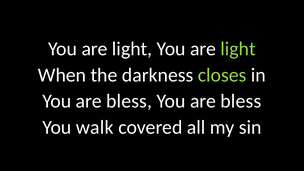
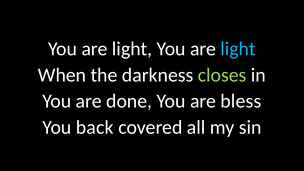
light colour: light green -> light blue (238, 49)
bless: bless -> done (129, 101)
walk: walk -> back (95, 127)
